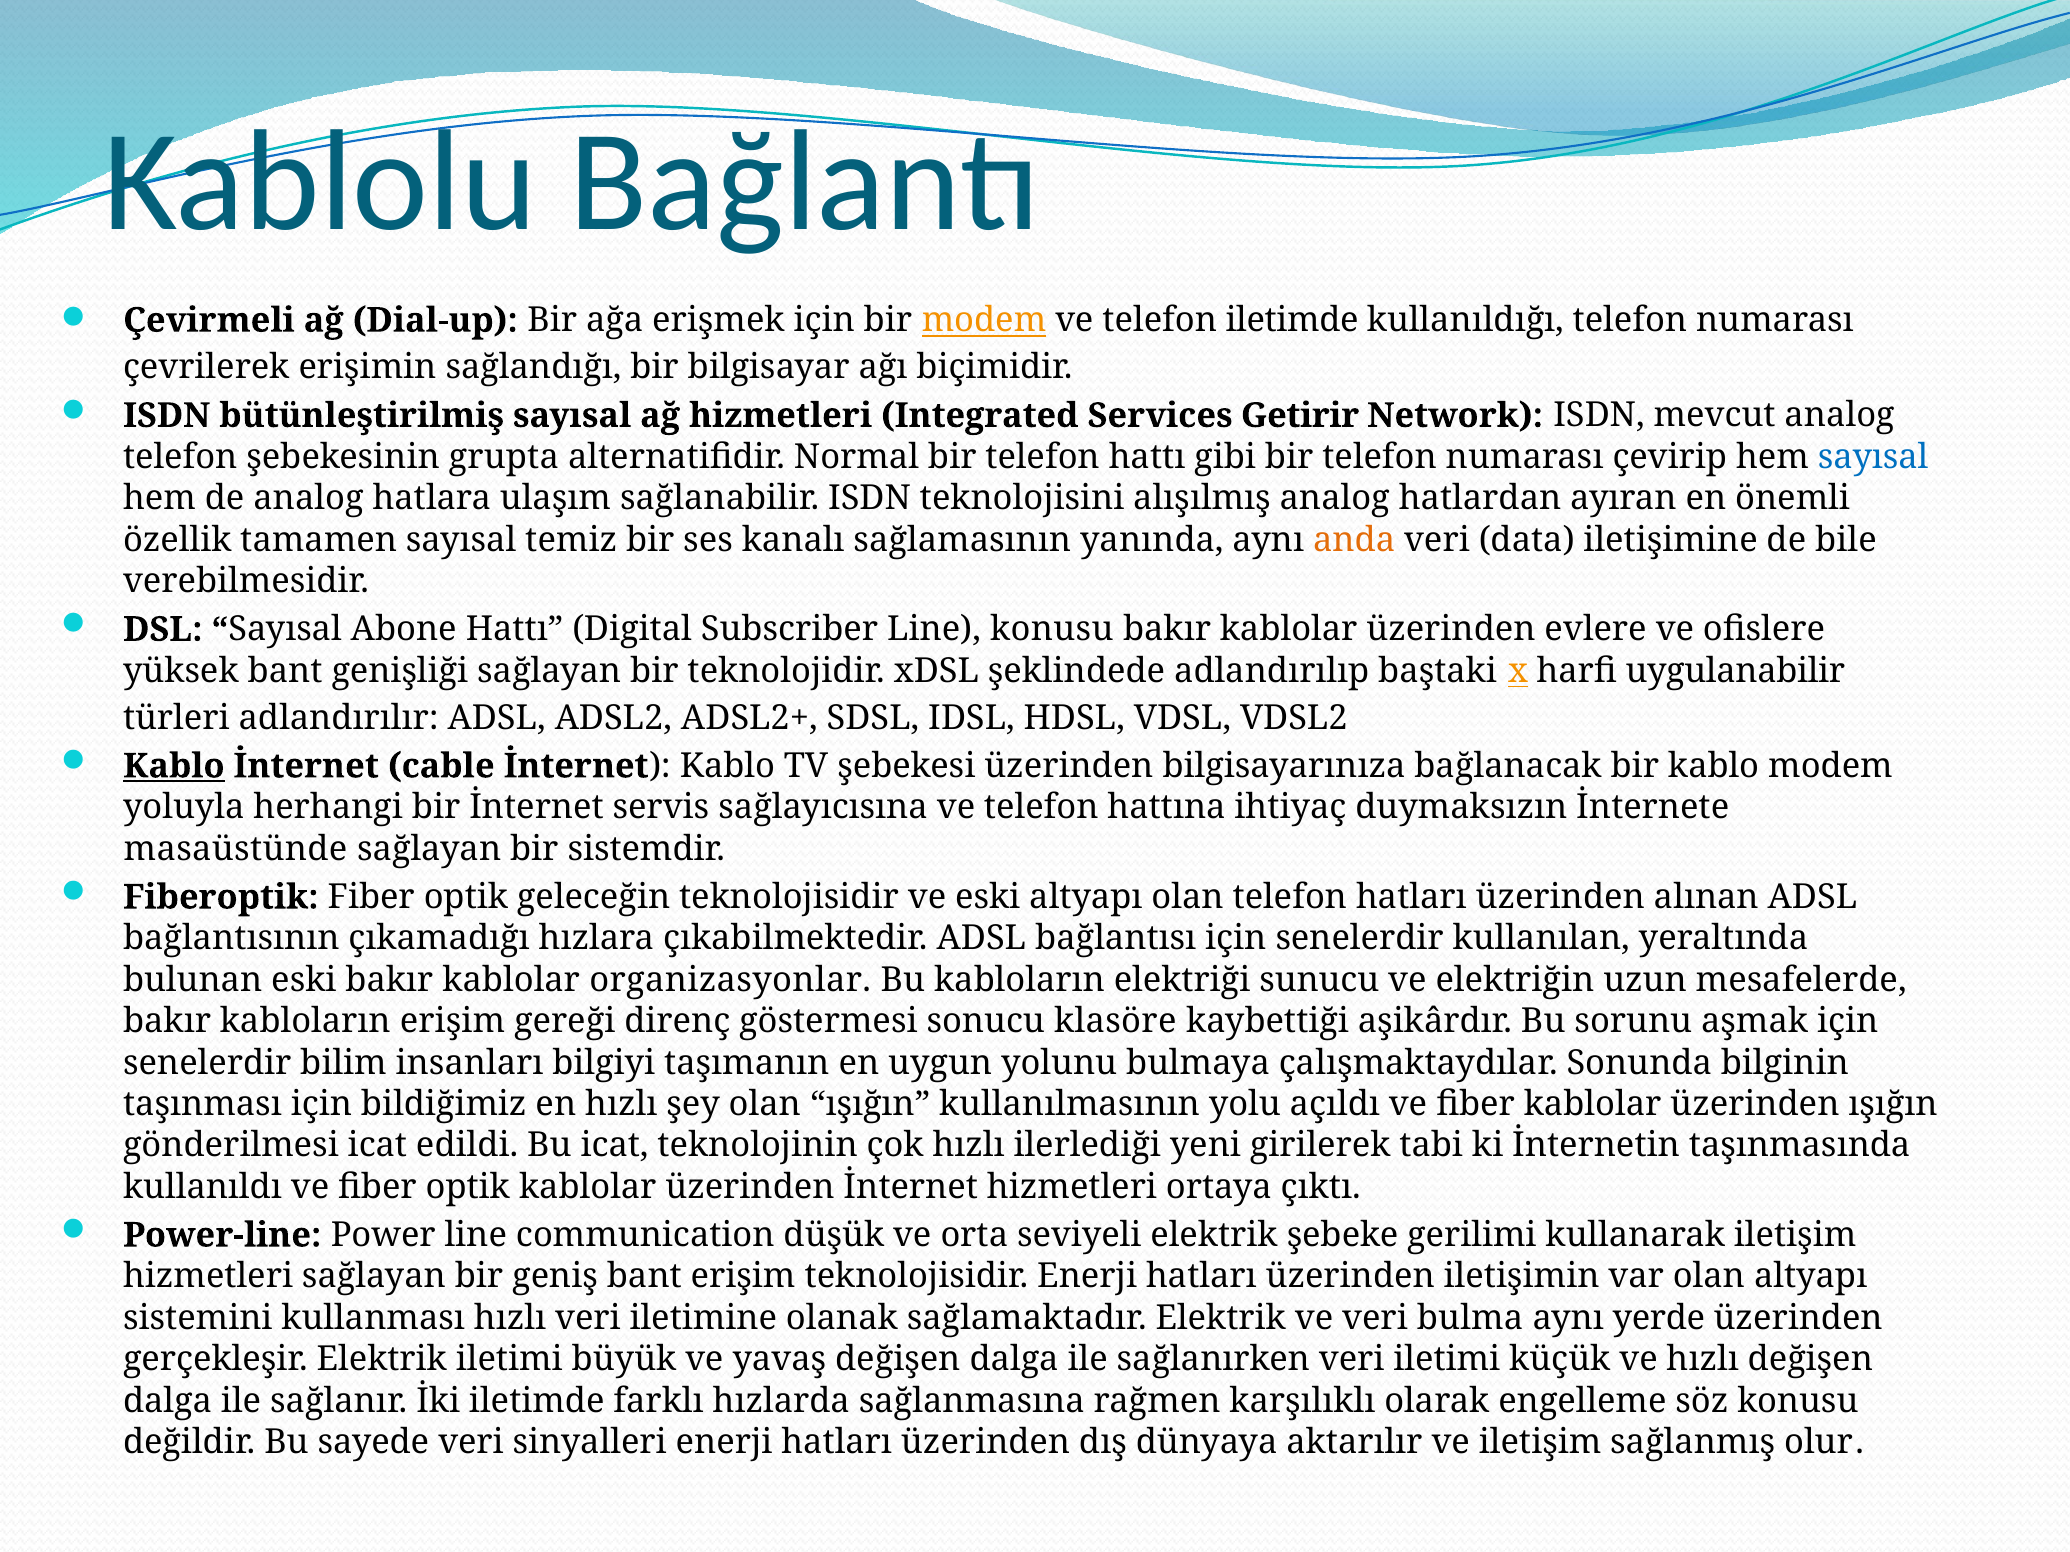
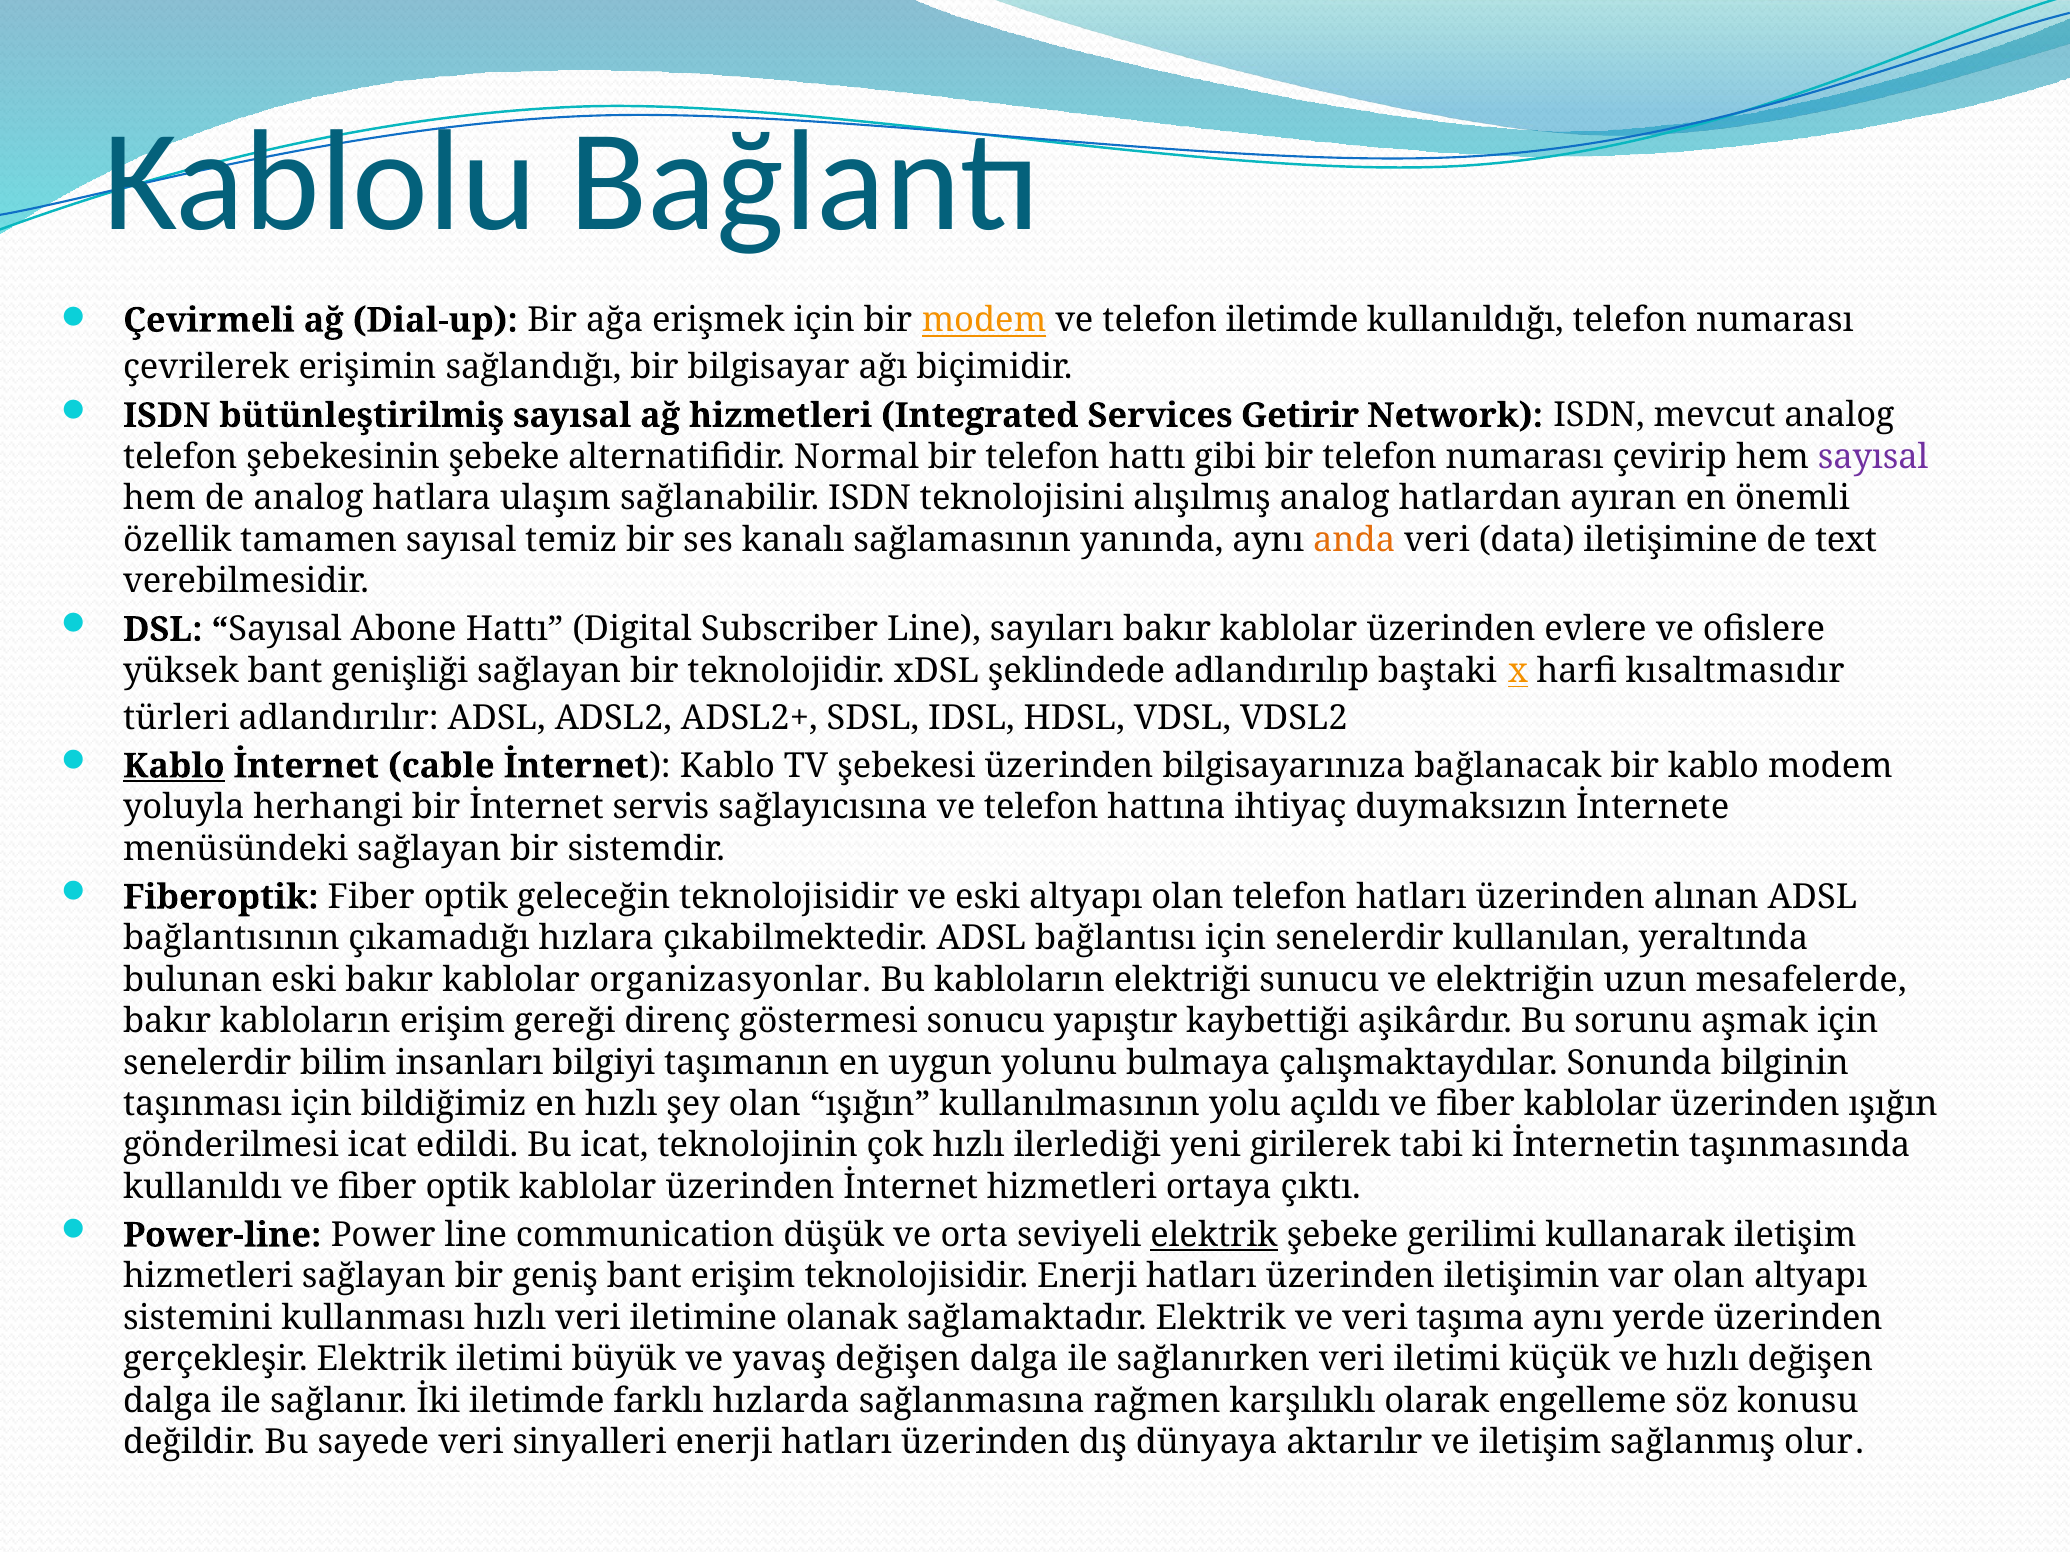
şebekesinin grupta: grupta -> şebeke (504, 457)
sayısal colour: blue -> purple (1873, 457)
bile: bile -> text (1846, 540)
Line konusu: konusu -> sayıları (1052, 630)
uygulanabilir: uygulanabilir -> kısaltmasıdır (1735, 671)
masaüstünde: masaüstünde -> menüsündeki (236, 849)
klasöre: klasöre -> yapıştır (1116, 1022)
elektrik underline: none -> present (1214, 1236)
bulma: bulma -> taşıma (1470, 1318)
